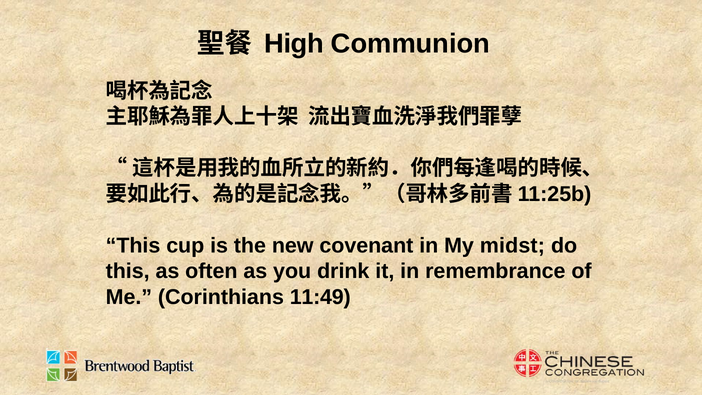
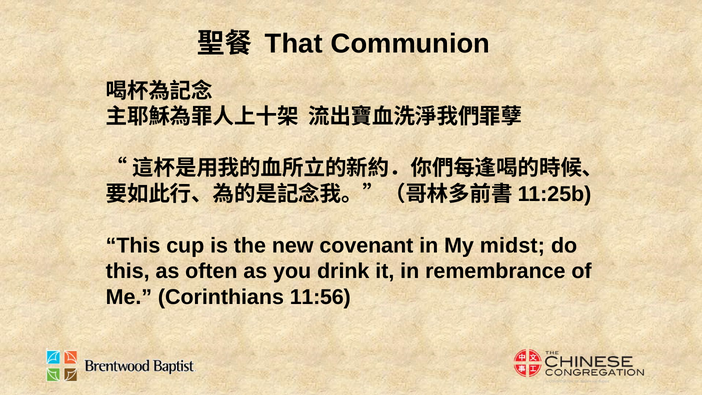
High: High -> That (294, 44)
11:49: 11:49 -> 11:56 (320, 297)
